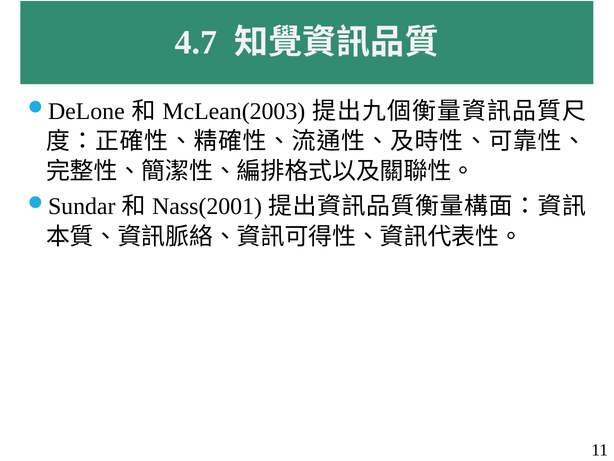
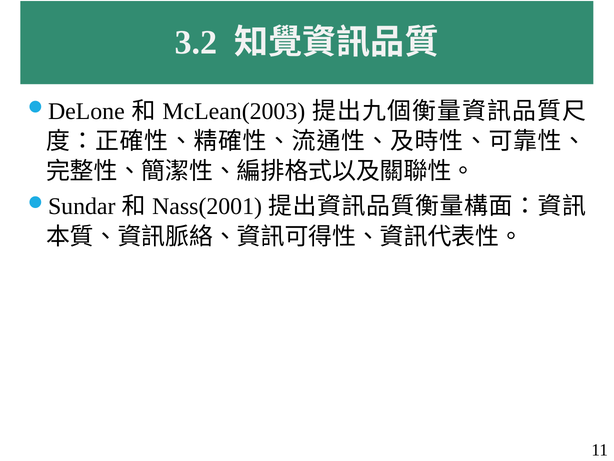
4.7: 4.7 -> 3.2 (196, 42)
